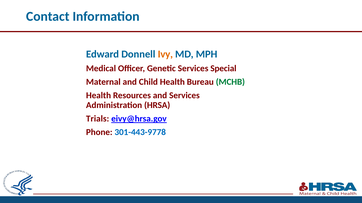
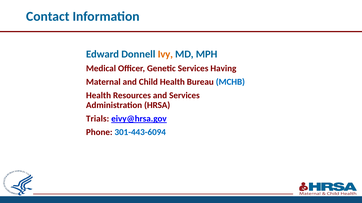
Special: Special -> Having (223, 69)
MCHB colour: green -> blue (230, 82)
301-443-9778: 301-443-9778 -> 301-443-6094 (140, 133)
